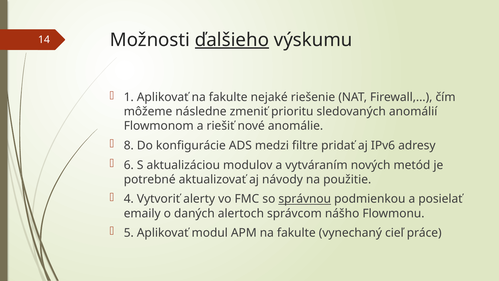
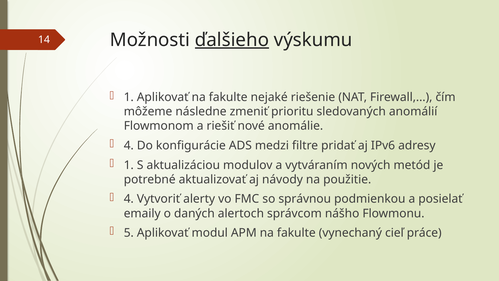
8: 8 -> 4 (129, 145)
6: 6 -> 1 (129, 165)
správnou underline: present -> none (305, 199)
